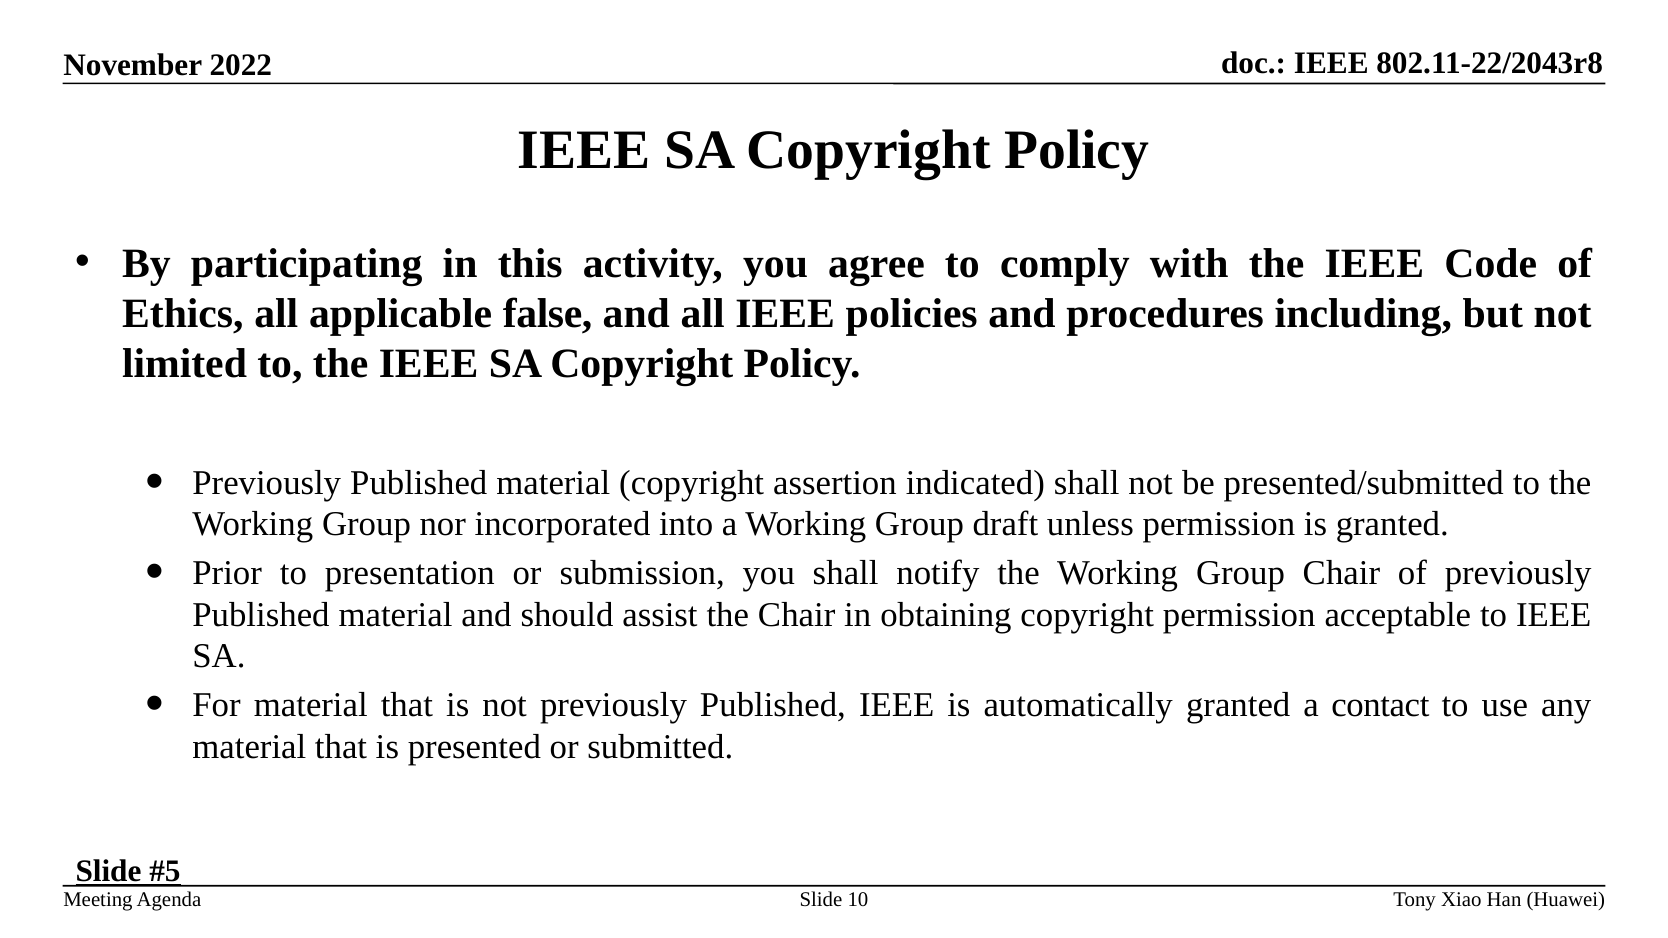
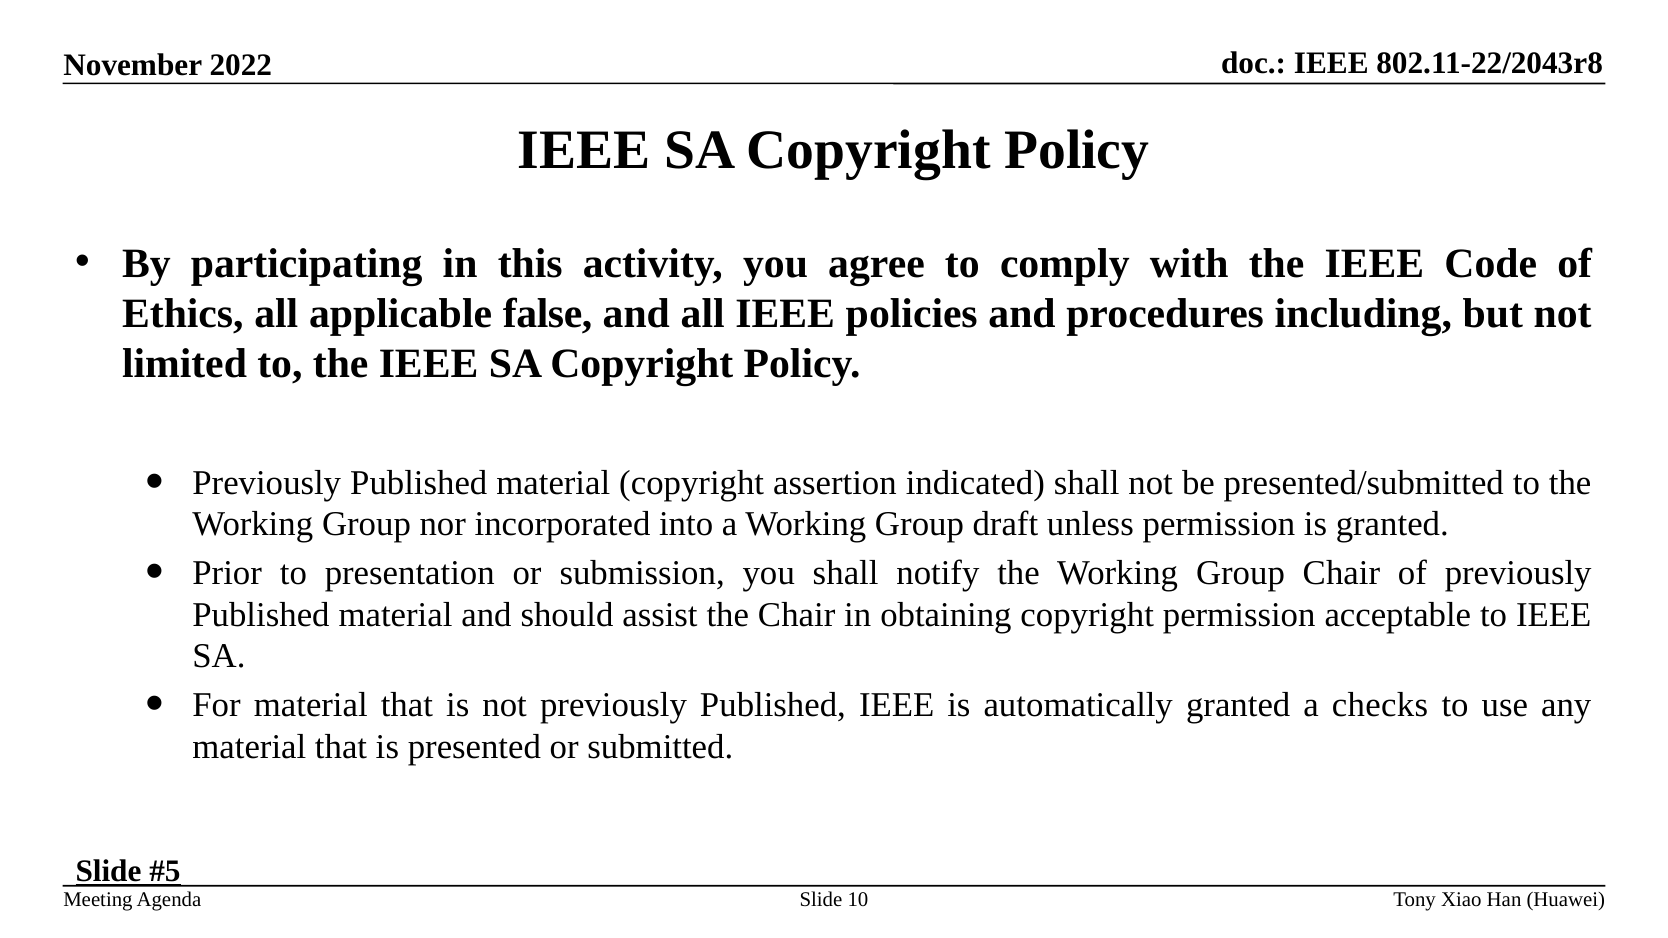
contact: contact -> checks (1380, 705)
